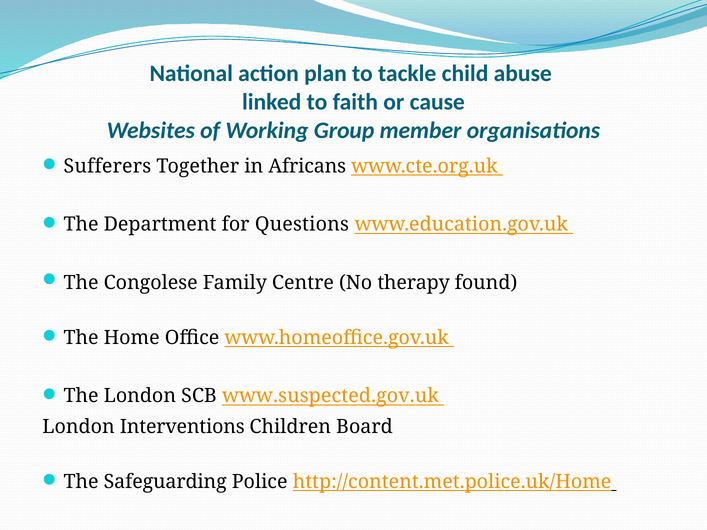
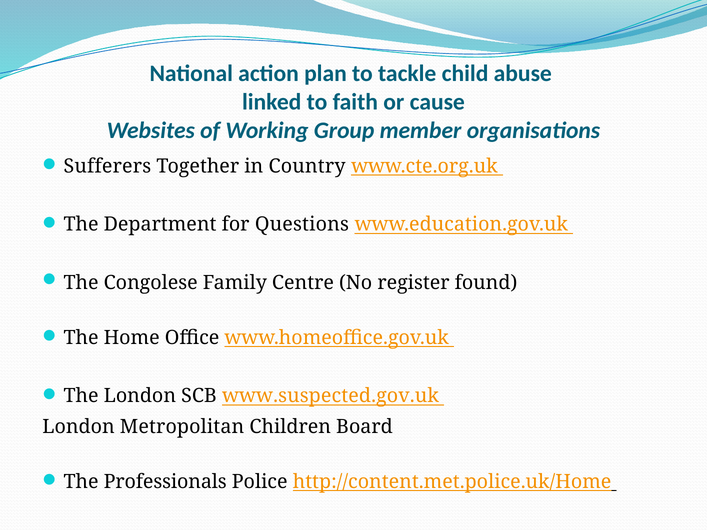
Africans: Africans -> Country (307, 166)
therapy: therapy -> register (413, 283)
Interventions: Interventions -> Metropolitan (182, 427)
Safeguarding: Safeguarding -> Professionals (165, 482)
